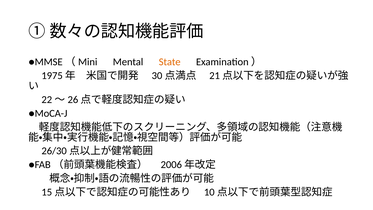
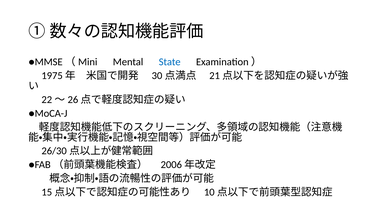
State colour: orange -> blue (170, 62)
